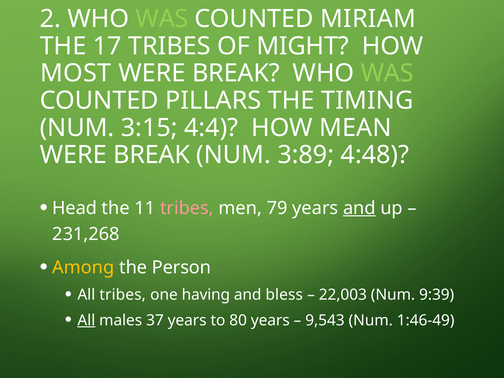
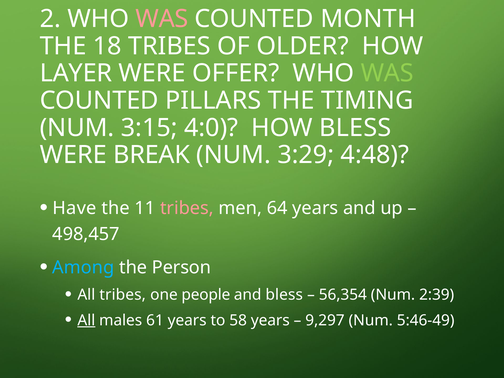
WAS colour: light green -> pink (162, 19)
MIRIAM: MIRIAM -> MONTH (368, 19)
17: 17 -> 18 (107, 46)
MIGHT: MIGHT -> OLDER (303, 46)
MOST: MOST -> LAYER (76, 73)
BREAK: BREAK -> OFFER (236, 73)
4:4: 4:4 -> 4:0 (211, 128)
HOW MEAN: MEAN -> BLESS (355, 128)
3:89: 3:89 -> 3:29 (306, 155)
Head: Head -> Have (75, 208)
79: 79 -> 64 (277, 208)
and underline: present -> none (359, 208)
231,268: 231,268 -> 498,457 (86, 234)
Among colour: yellow -> light blue (83, 267)
having: having -> people (206, 295)
22,003: 22,003 -> 56,354 (343, 295)
9:39: 9:39 -> 2:39 (437, 295)
37: 37 -> 61 (155, 320)
80: 80 -> 58 (238, 320)
9,543: 9,543 -> 9,297 (325, 320)
1:46-49: 1:46-49 -> 5:46-49 (426, 320)
